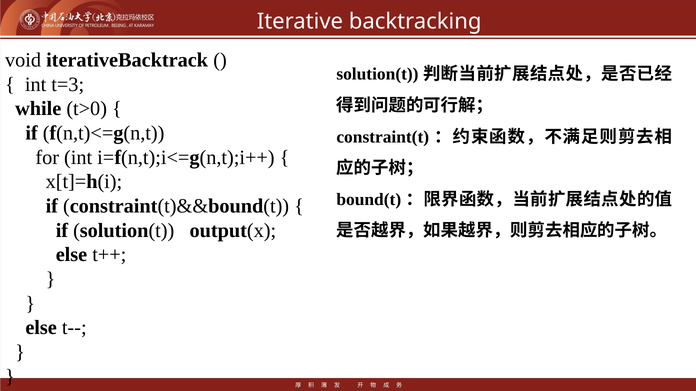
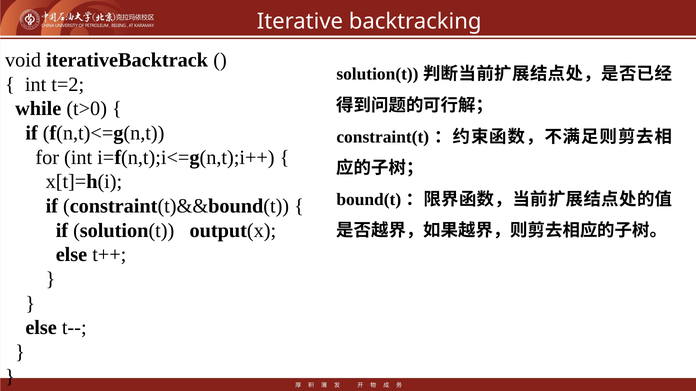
t=3: t=3 -> t=2 (68, 84)
